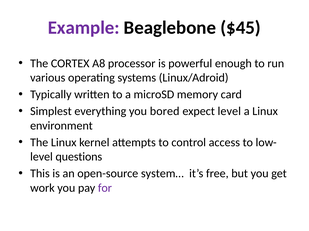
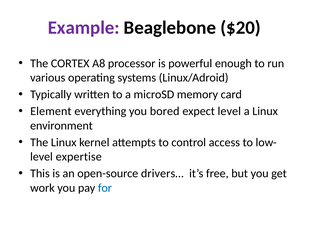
$45: $45 -> $20 (241, 28)
Simplest: Simplest -> Element (51, 112)
questions: questions -> expertise (79, 157)
system…: system… -> drivers… (162, 174)
for colour: purple -> blue (105, 188)
